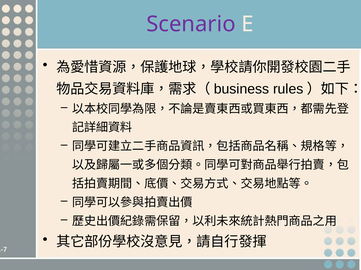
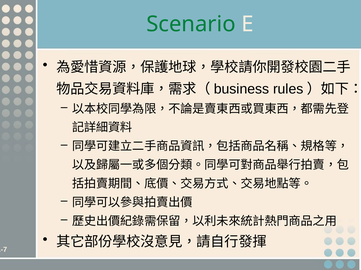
Scenario colour: purple -> green (191, 24)
